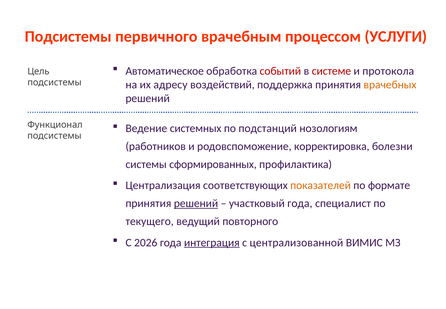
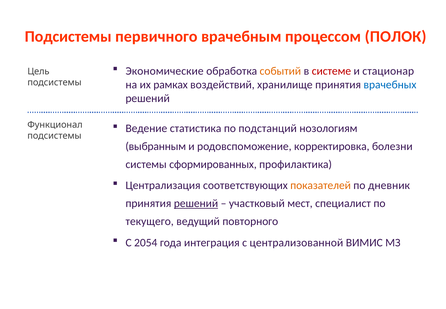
УСЛУГИ: УСЛУГИ -> ПОЛОК (396, 37)
Автоматическое: Автоматическое -> Экономические (165, 71)
событий colour: red -> orange (280, 71)
протокола: протокола -> стационар (388, 71)
адресу: адресу -> рамках (171, 85)
поддержка: поддержка -> хранилище (285, 85)
врачебных colour: orange -> blue (390, 85)
системных: системных -> статистика (196, 128)
работников: работников -> выбранным (156, 146)
формате: формате -> дневник (389, 185)
участковый года: года -> мест (300, 203)
2026: 2026 -> 2054 (146, 242)
интеграция underline: present -> none (212, 242)
